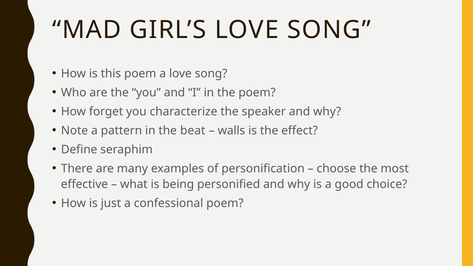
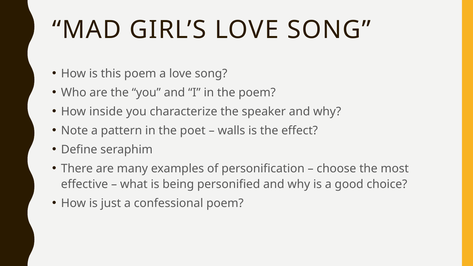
forget: forget -> inside (106, 112)
beat: beat -> poet (193, 131)
